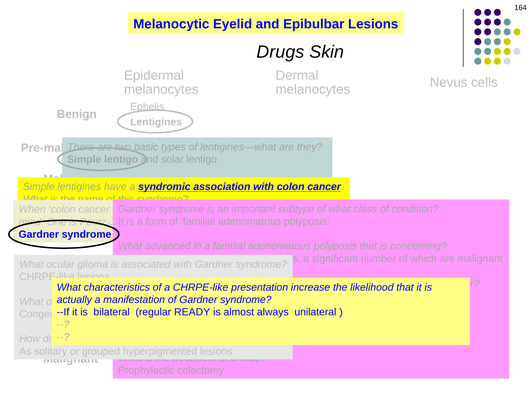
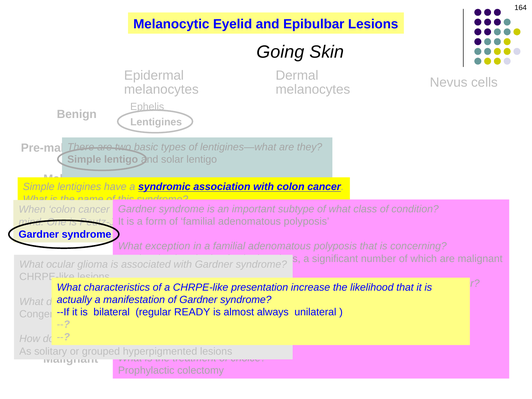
Drugs: Drugs -> Going (280, 52)
advanced: advanced -> exception (168, 246)
